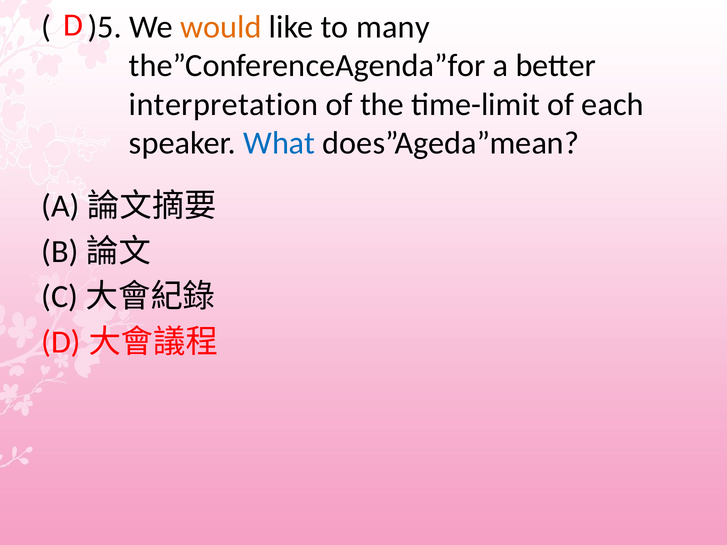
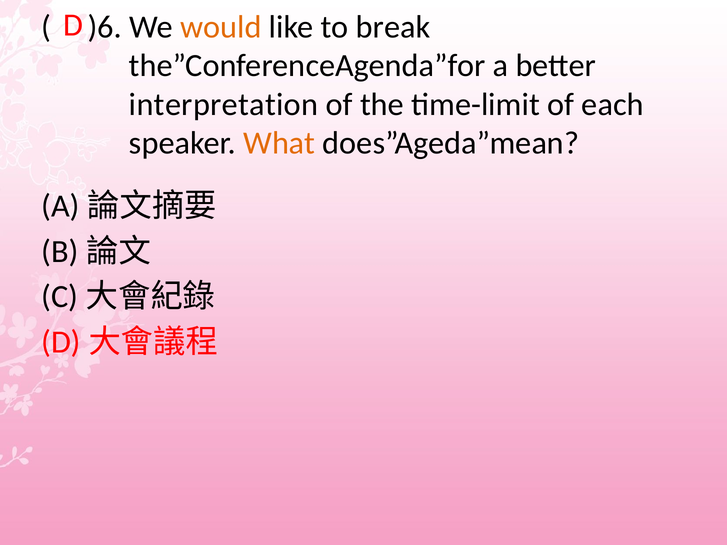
)5: )5 -> )6 (105, 27)
many: many -> break (393, 27)
What colour: blue -> orange (279, 143)
